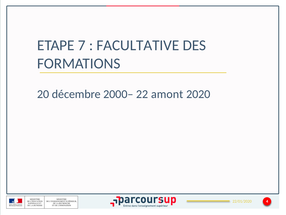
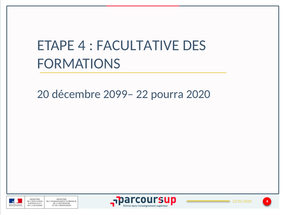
ETAPE 7: 7 -> 4 (82, 45)
2000–: 2000– -> 2099– (118, 94)
amont: amont -> pourra (167, 94)
